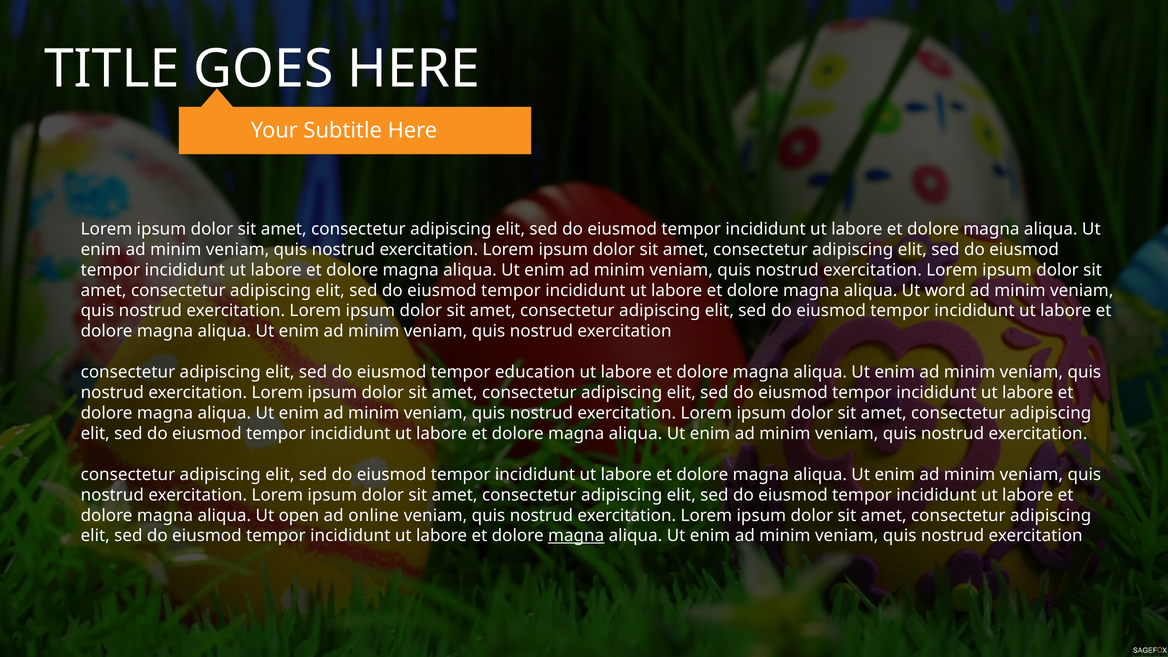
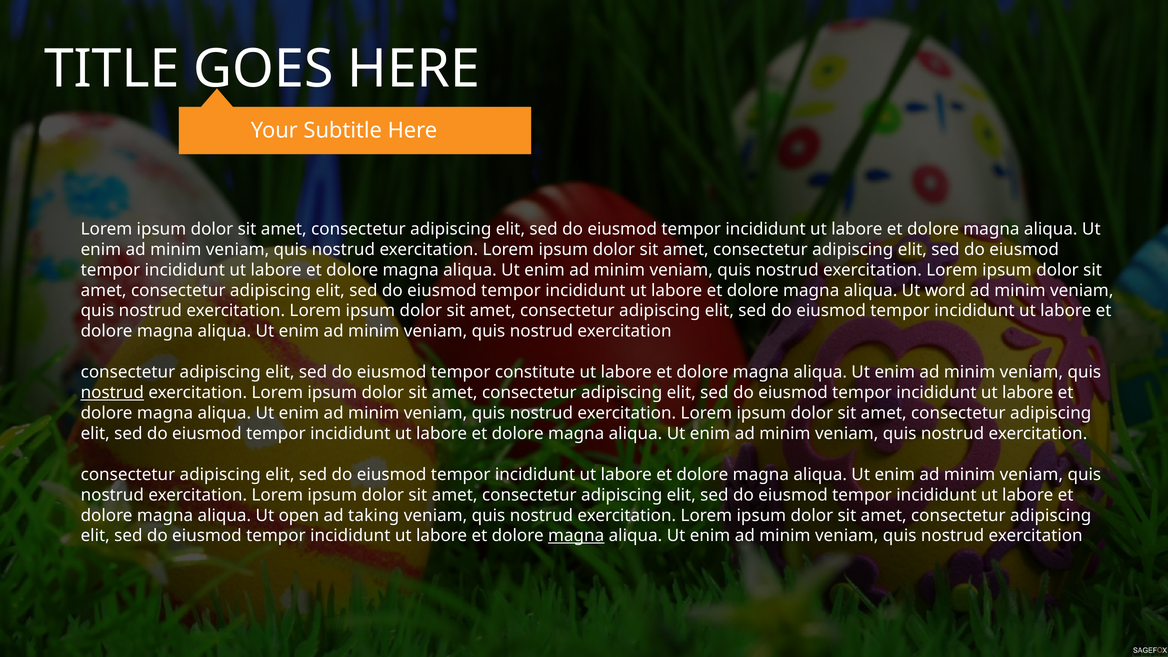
education: education -> constitute (535, 372)
nostrud underline: none -> present (112, 393)
online: online -> taking (374, 515)
